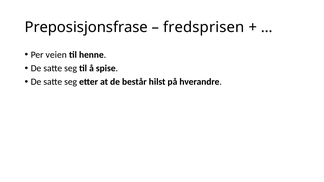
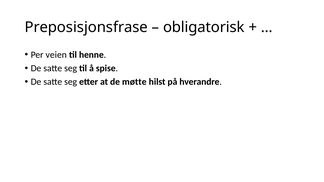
fredsprisen: fredsprisen -> obligatorisk (204, 27)
består: består -> møtte (134, 82)
